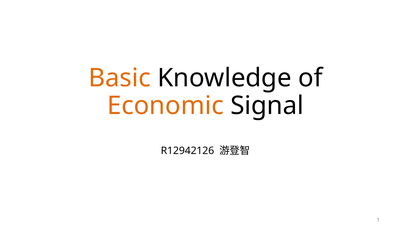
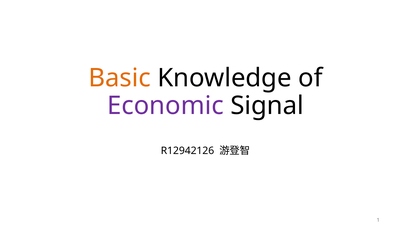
Economic colour: orange -> purple (165, 106)
